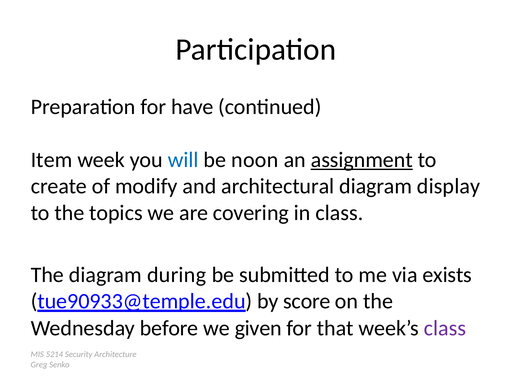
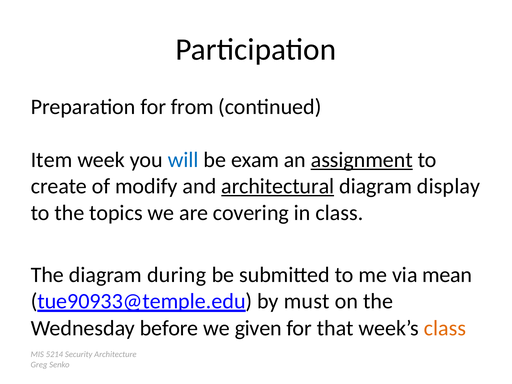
have: have -> from (192, 107)
noon: noon -> exam (255, 160)
architectural underline: none -> present (278, 186)
exists: exists -> mean (447, 275)
score: score -> must (307, 301)
class colour: purple -> orange (445, 328)
